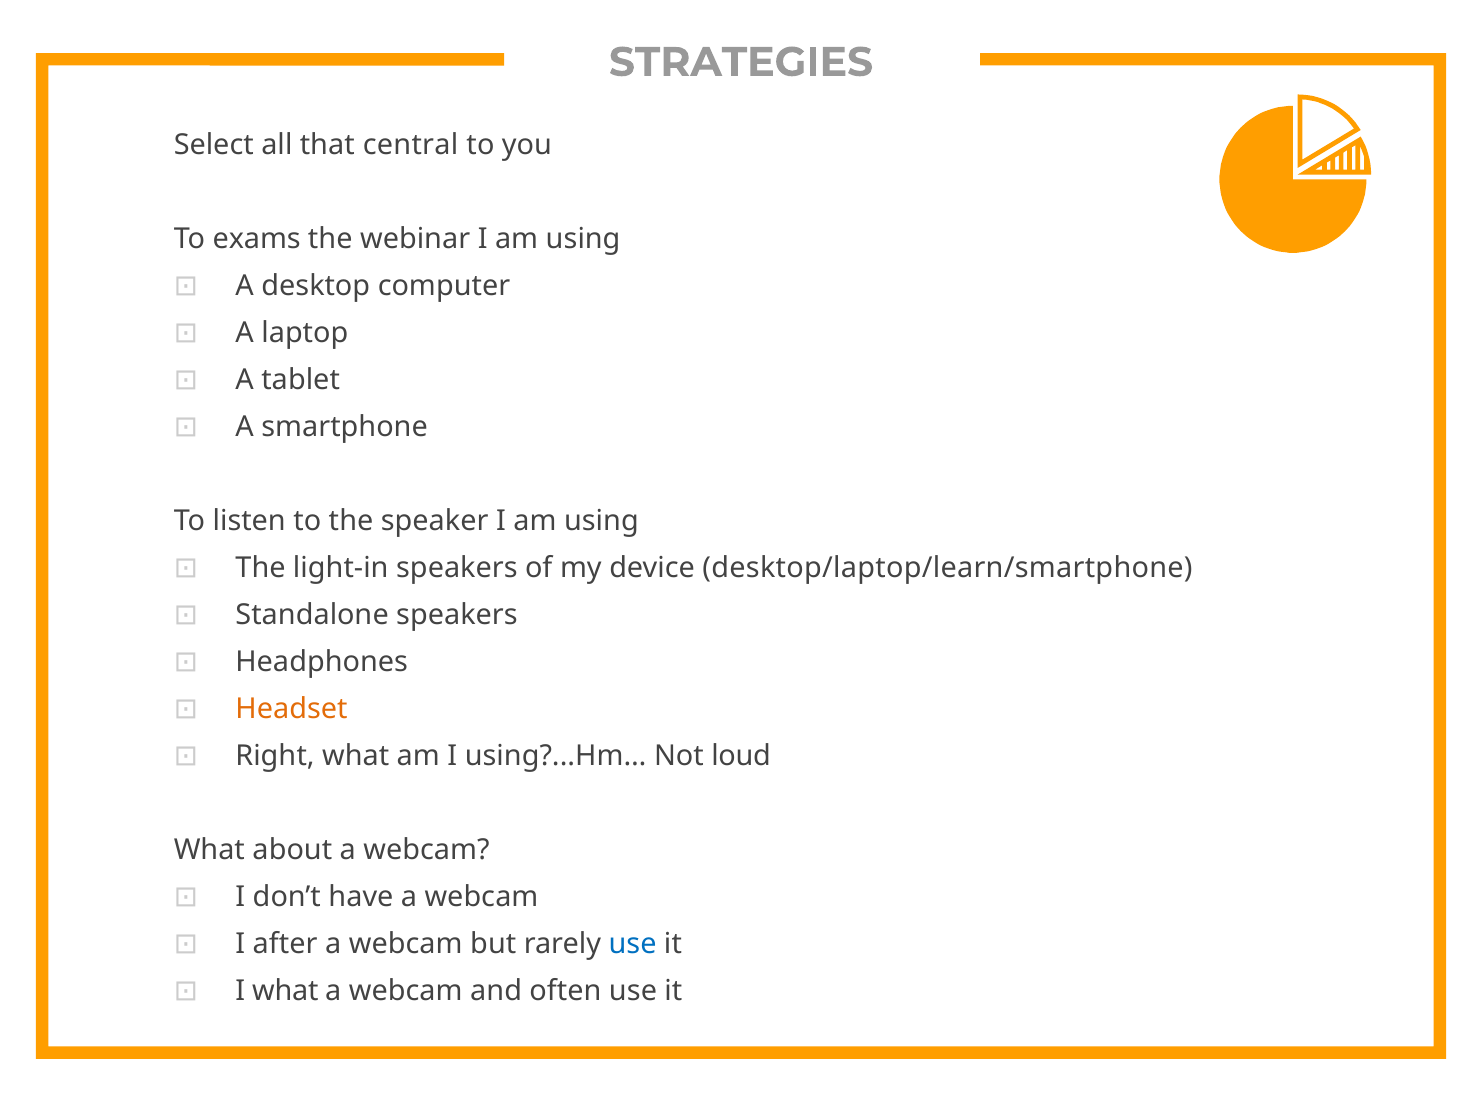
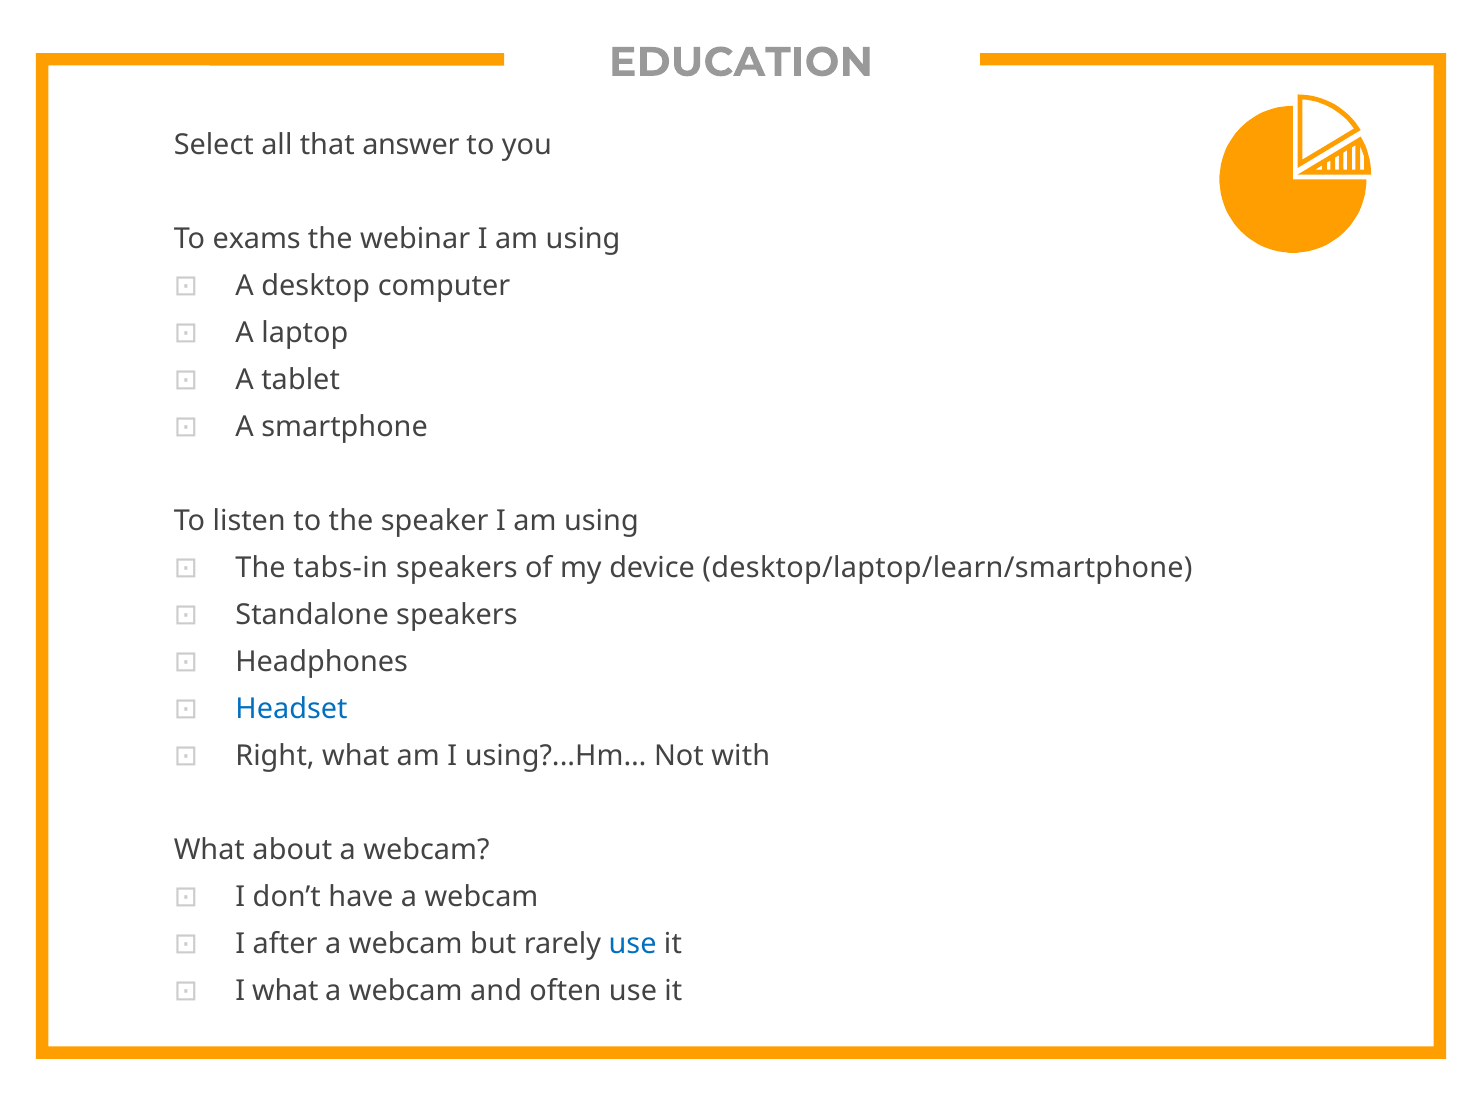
STRATEGIES: STRATEGIES -> EDUCATION (741, 62)
central: central -> answer (411, 145)
light-in: light-in -> tabs-in (341, 568)
Headset colour: orange -> blue (292, 709)
loud: loud -> with (741, 756)
